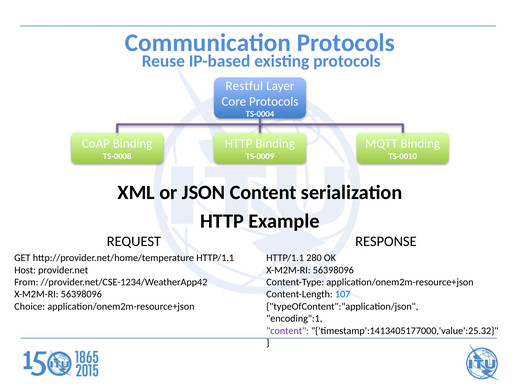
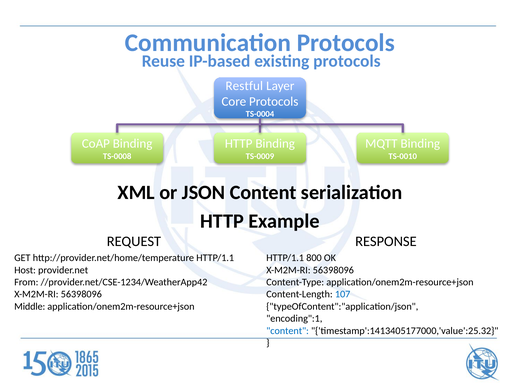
280: 280 -> 800 (314, 258)
Choice: Choice -> Middle (30, 306)
content colour: purple -> blue (288, 331)
